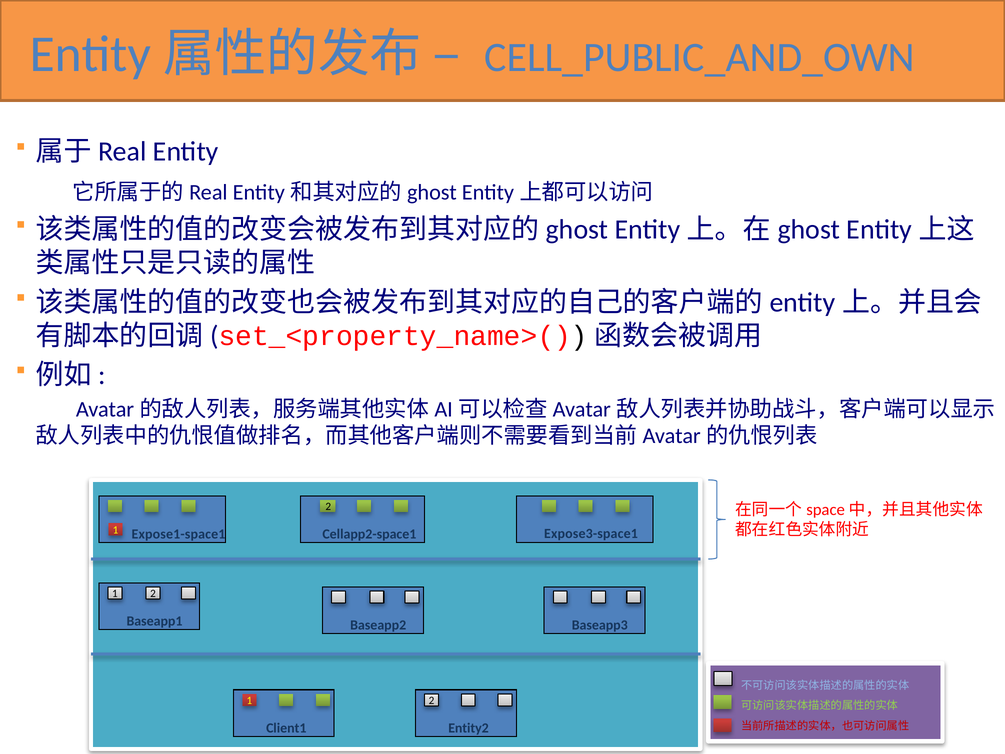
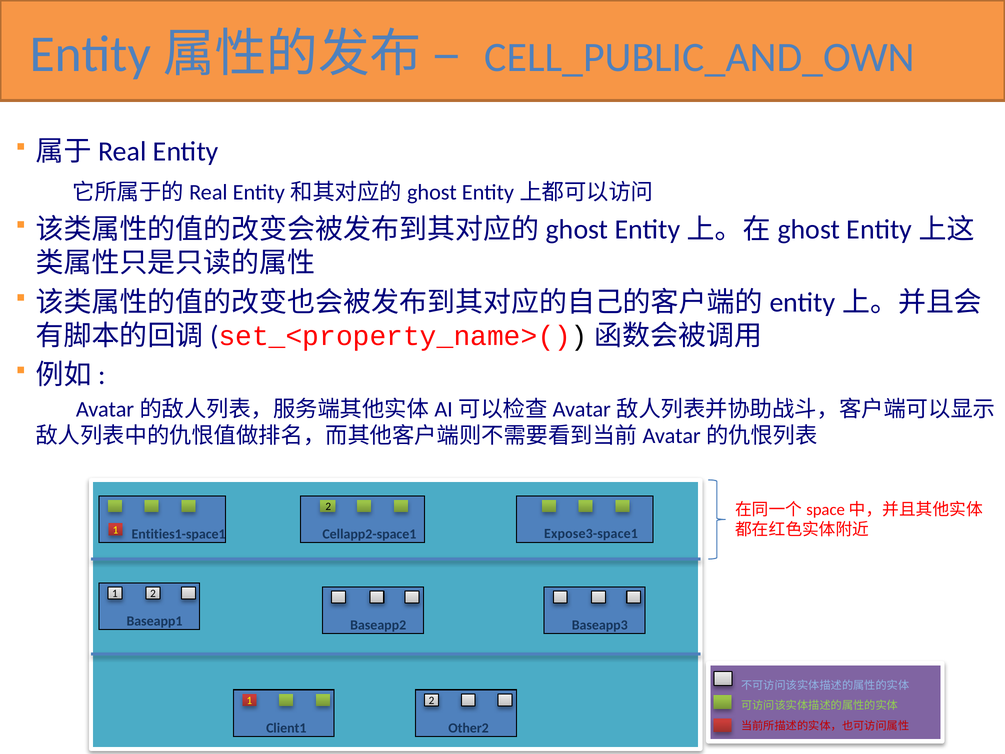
Expose1-space1: Expose1-space1 -> Entities1-space1 (179, 534)
Entity2: Entity2 -> Other2 (468, 728)
